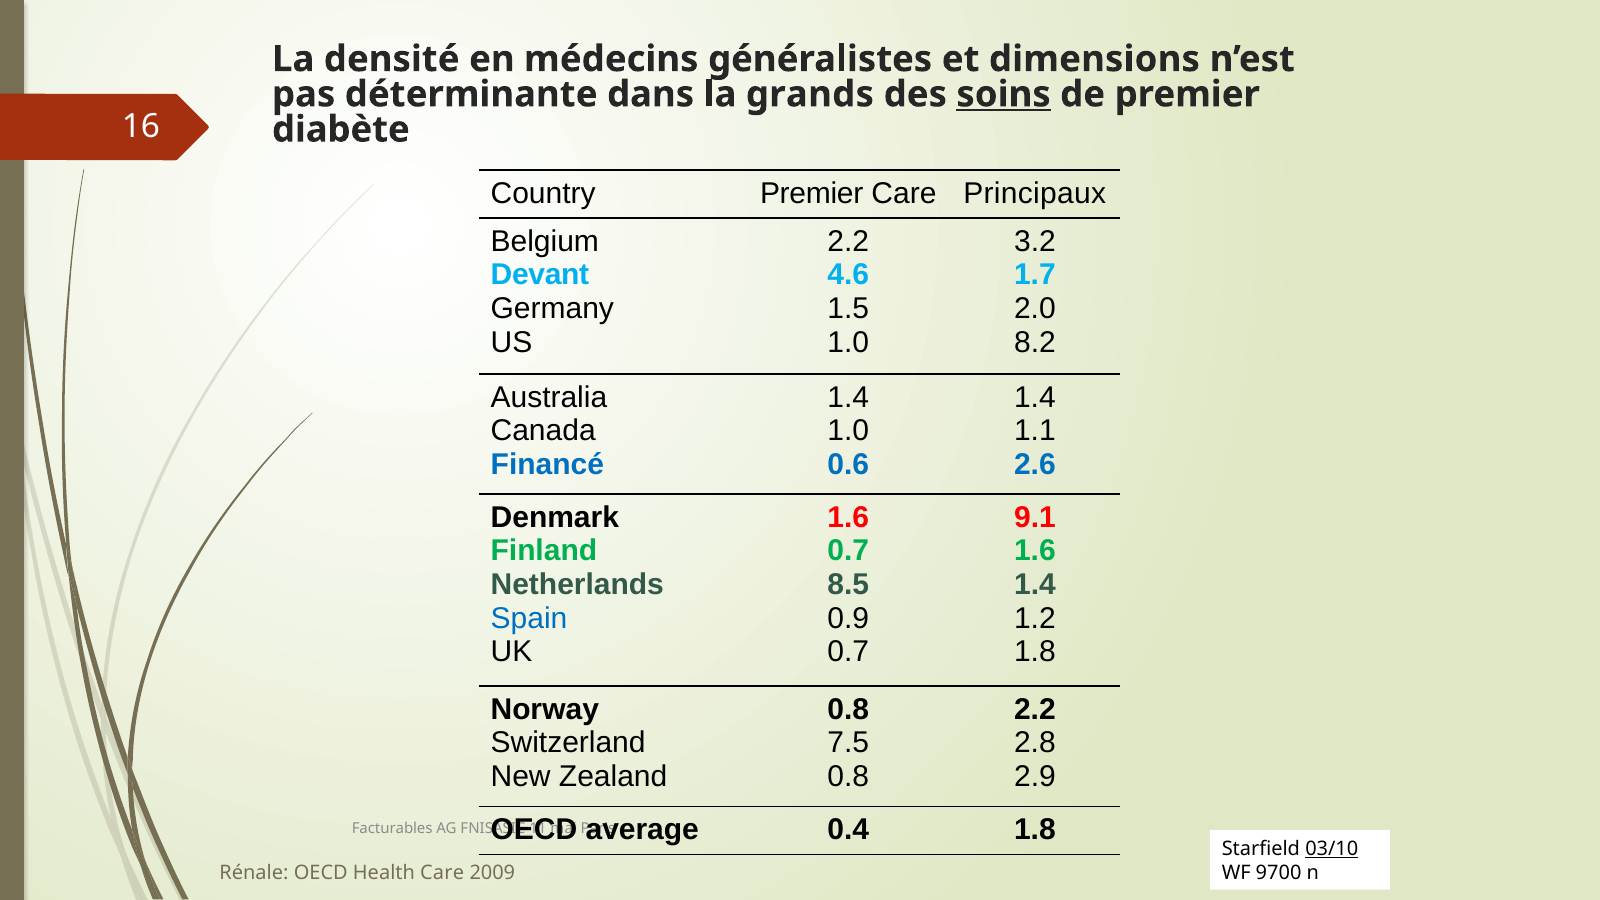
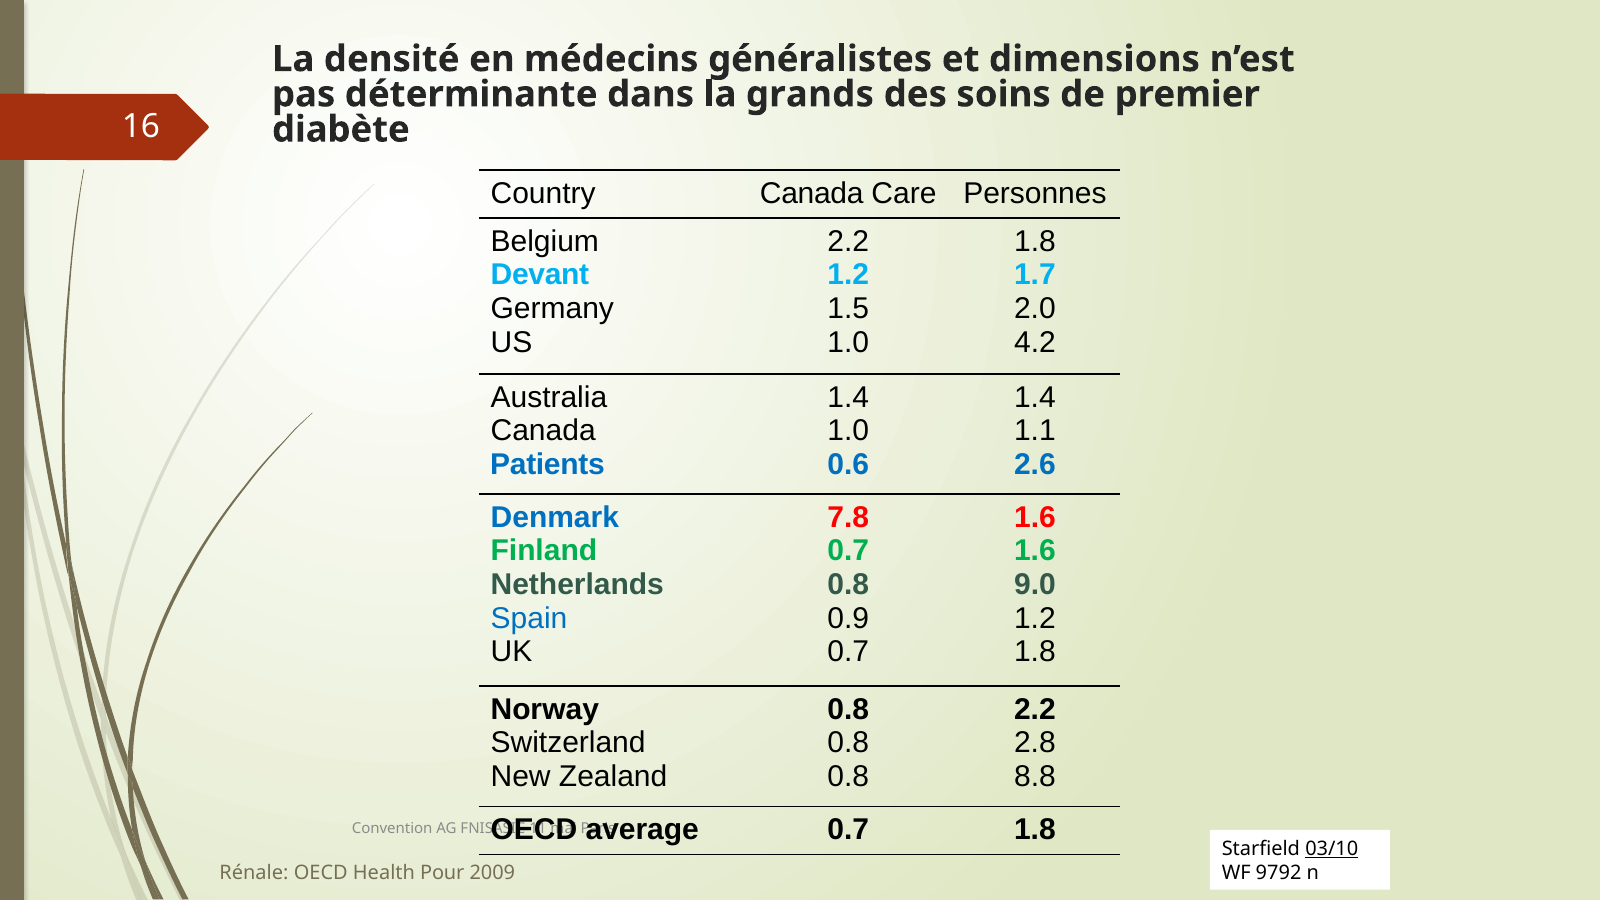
soins underline: present -> none (1004, 94)
Country Premier: Premier -> Canada (812, 193)
Principaux: Principaux -> Personnes (1035, 193)
3.2: 3.2 -> 1.8 (1035, 241)
4.6: 4.6 -> 1.2 (848, 275)
8.2: 8.2 -> 4.2 (1035, 342)
Financé: Financé -> Patients (547, 465)
Denmark colour: black -> blue (555, 517)
1.6: 1.6 -> 7.8 (848, 517)
9.1: 9.1 -> 1.6 (1035, 517)
8.5: 8.5 -> 0.8 (848, 585)
1.4: 1.4 -> 9.0 (1035, 585)
7.5: 7.5 -> 0.8 (848, 743)
2.9: 2.9 -> 8.8 (1035, 777)
0.4: 0.4 -> 0.7 (848, 830)
Facturables: Facturables -> Convention (392, 829)
Health Care: Care -> Pour (442, 873)
9700: 9700 -> 9792 (1279, 873)
